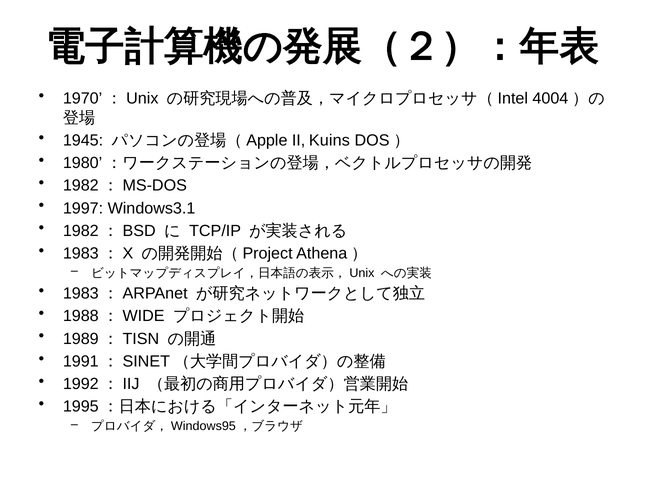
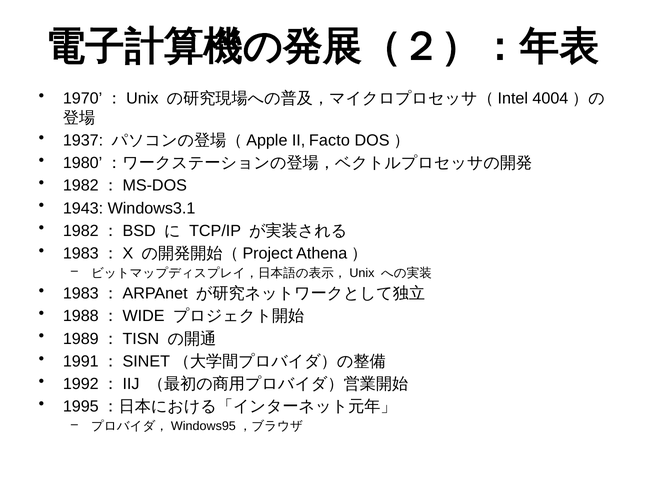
1945: 1945 -> 1937 (83, 140)
Kuins: Kuins -> Facto (329, 140)
1997: 1997 -> 1943 (83, 208)
